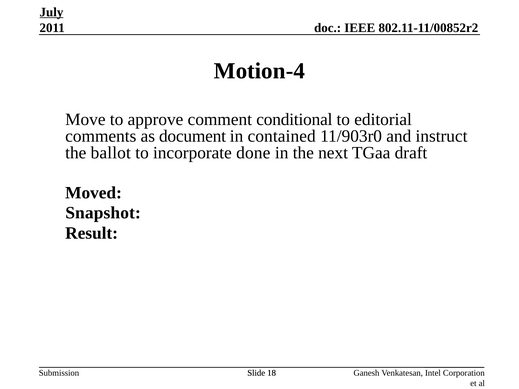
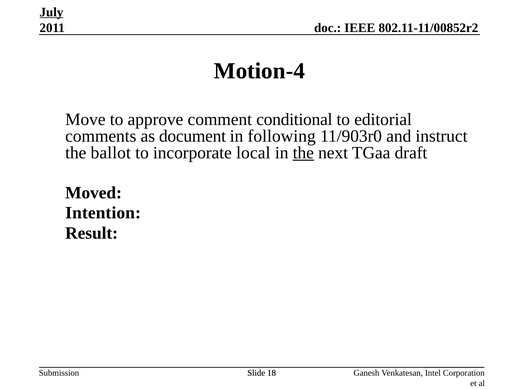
contained: contained -> following (282, 136)
done: done -> local (253, 153)
the underline: none -> present (303, 153)
Snapshot: Snapshot -> Intention (103, 213)
